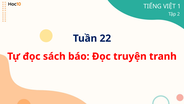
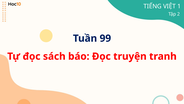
22: 22 -> 99 (105, 38)
